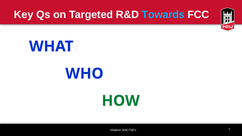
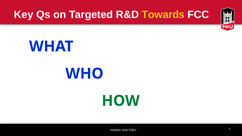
Towards colour: light blue -> yellow (163, 15)
